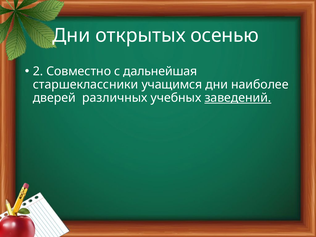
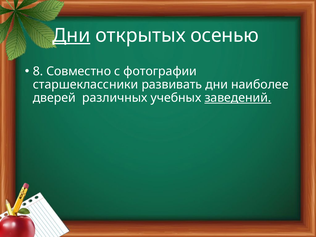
Дни underline: none -> present (71, 35)
2: 2 -> 8 (38, 71)
дальнейшая: дальнейшая -> фотографии (160, 71)
учащимся: учащимся -> развивать (172, 85)
